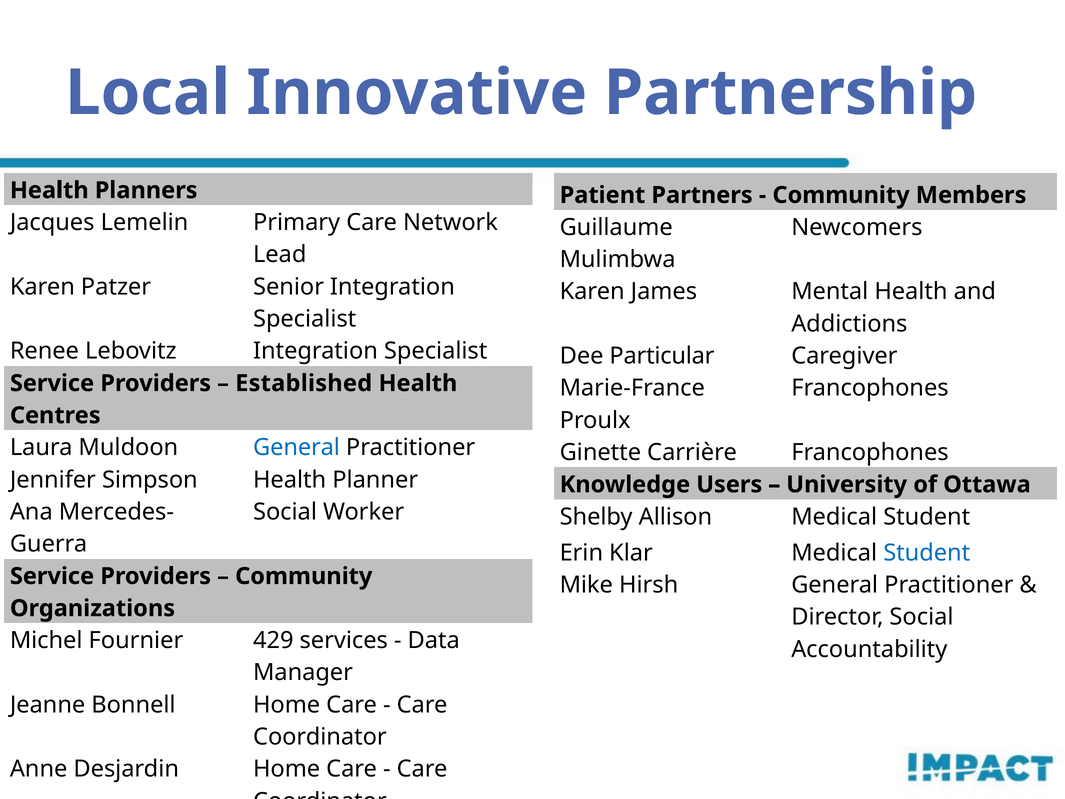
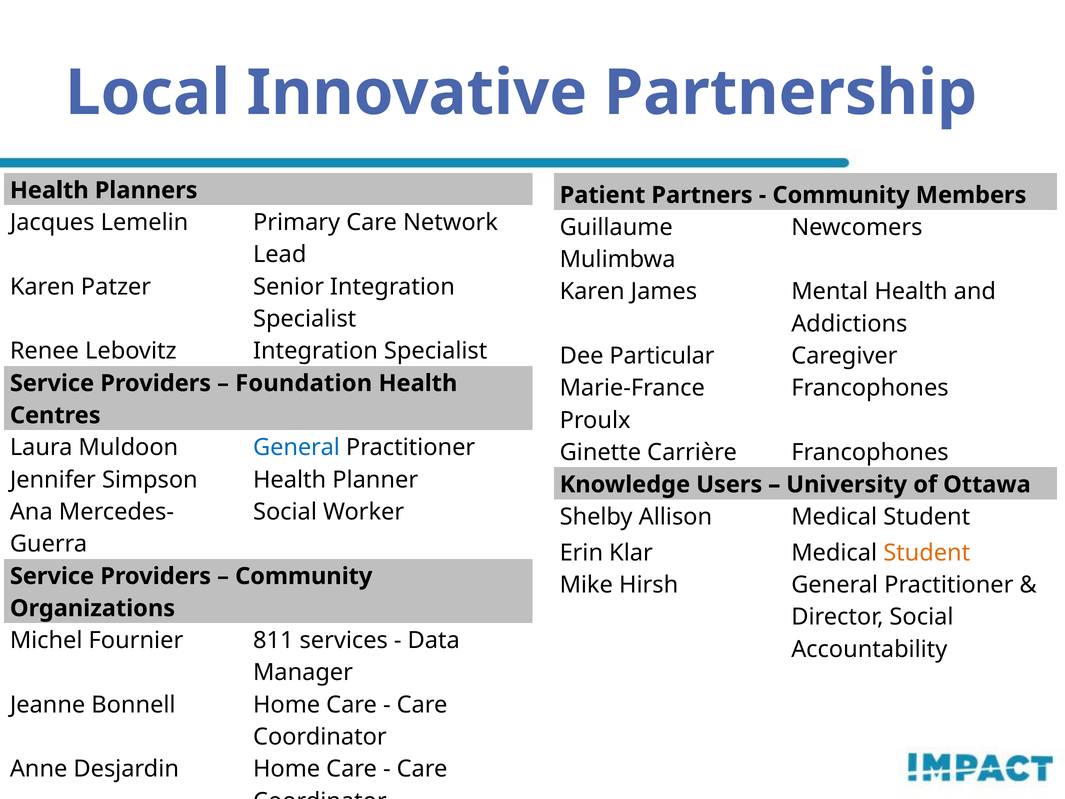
Established: Established -> Foundation (304, 383)
Student colour: blue -> orange (927, 553)
429: 429 -> 811 (273, 640)
